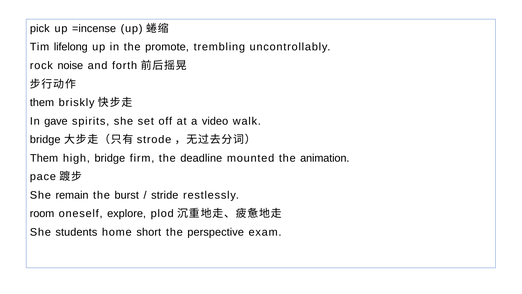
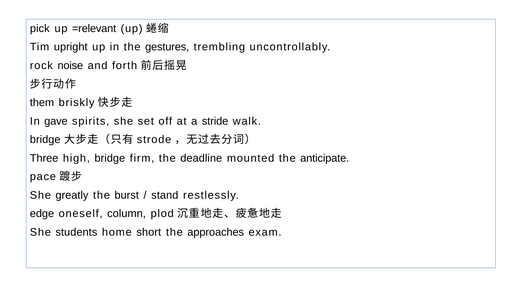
=incense: =incense -> =relevant (94, 28)
lifelong: lifelong -> upright (71, 47)
promote: promote -> gestures (167, 47)
video: video -> stride (215, 121)
Them: Them -> Three (44, 158)
animation: animation -> anticipate (325, 158)
remain: remain -> greatly (72, 195)
stride: stride -> stand (165, 195)
room: room -> edge (42, 213)
explore: explore -> column (127, 213)
perspective: perspective -> approaches (216, 232)
